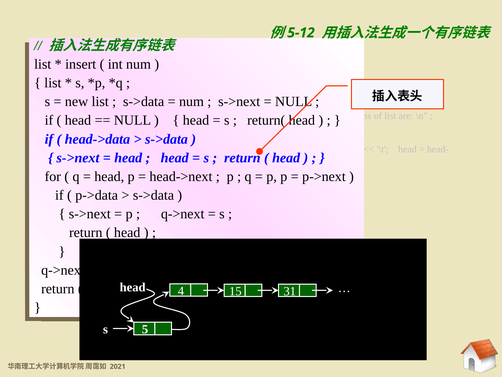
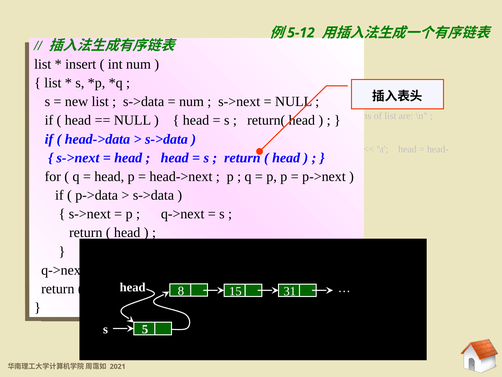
4: 4 -> 8 (181, 290)
